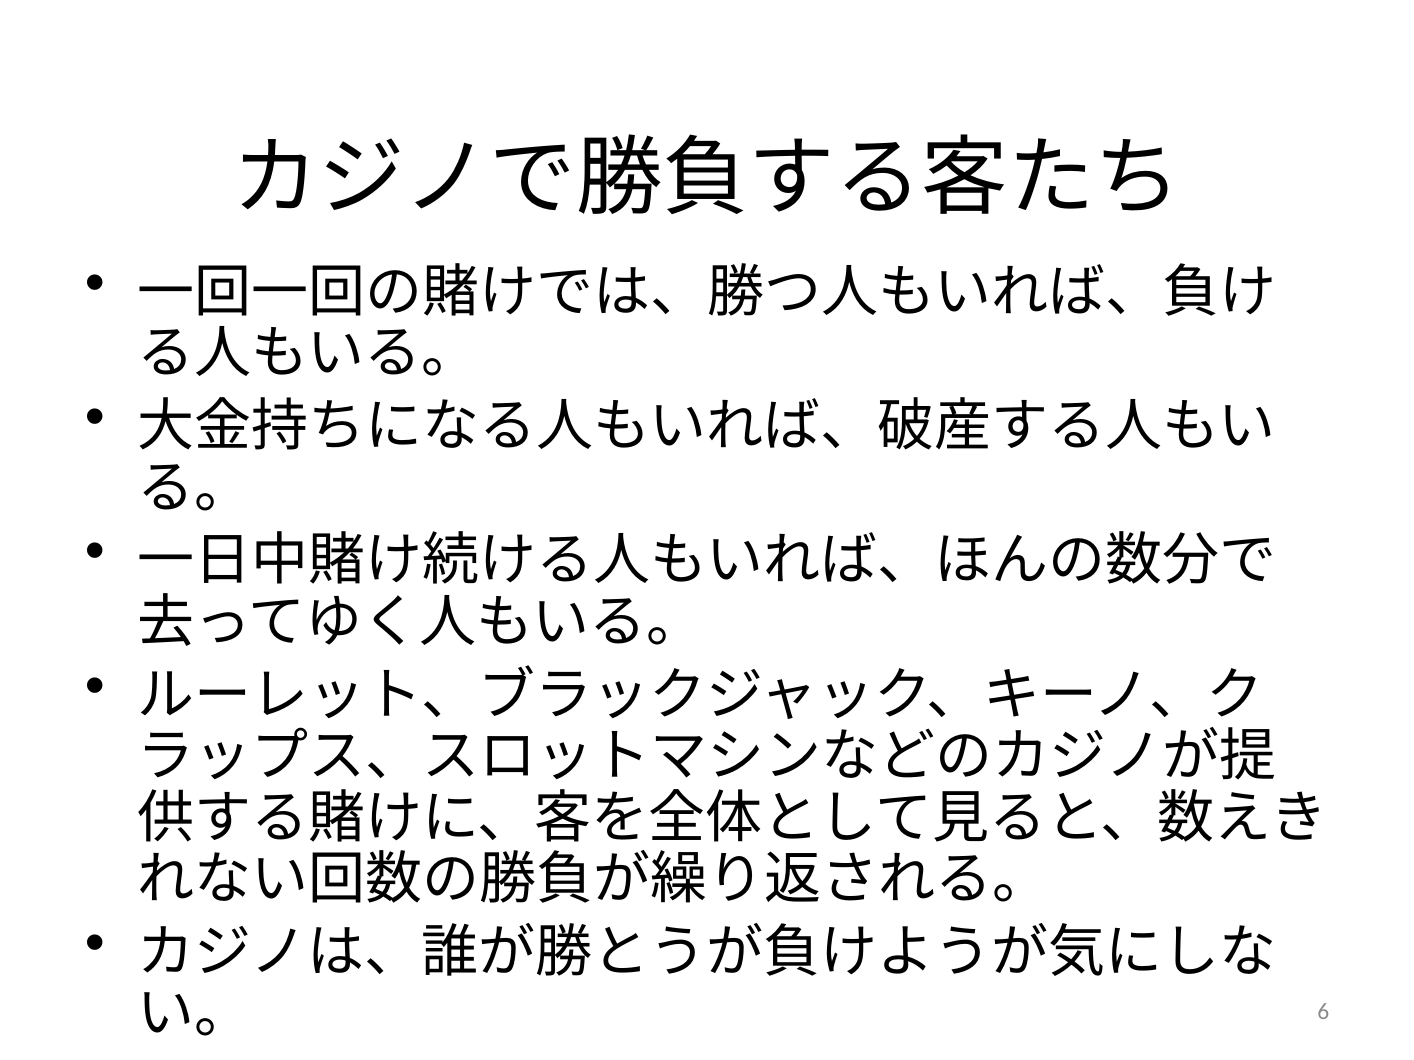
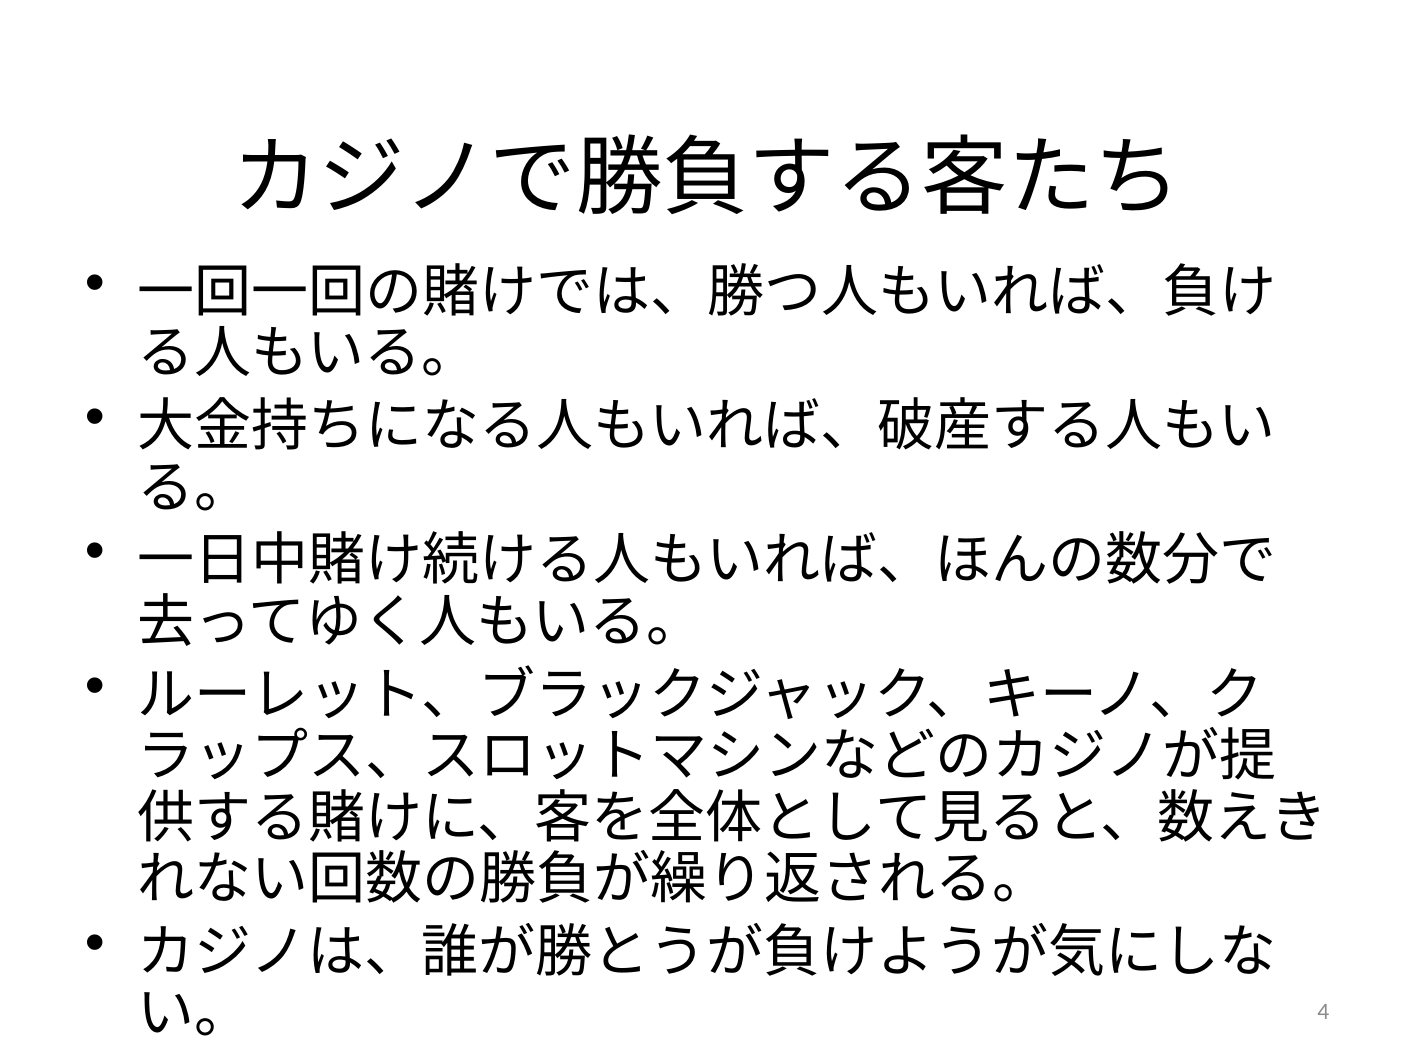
6: 6 -> 4 (1323, 1013)
